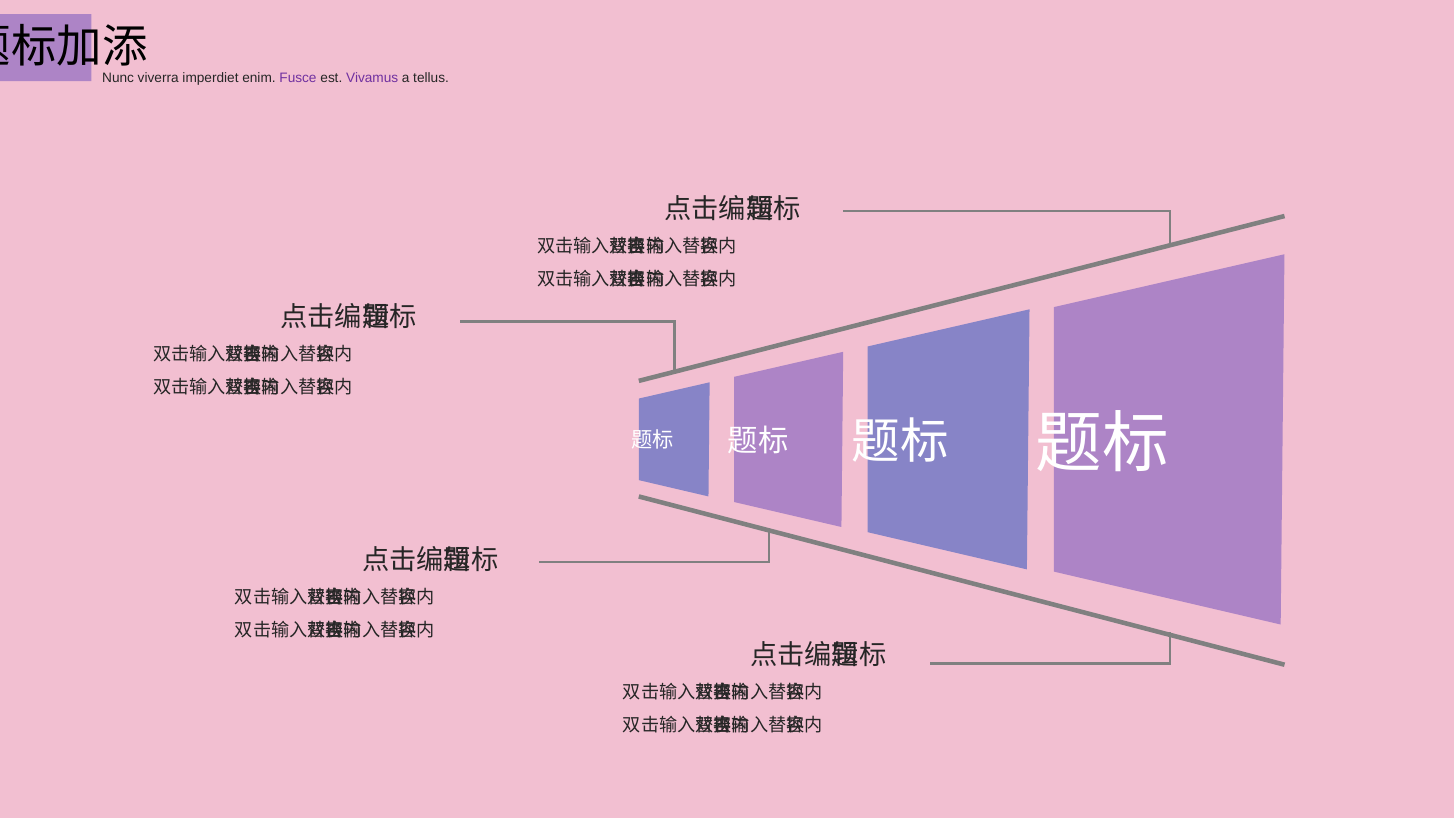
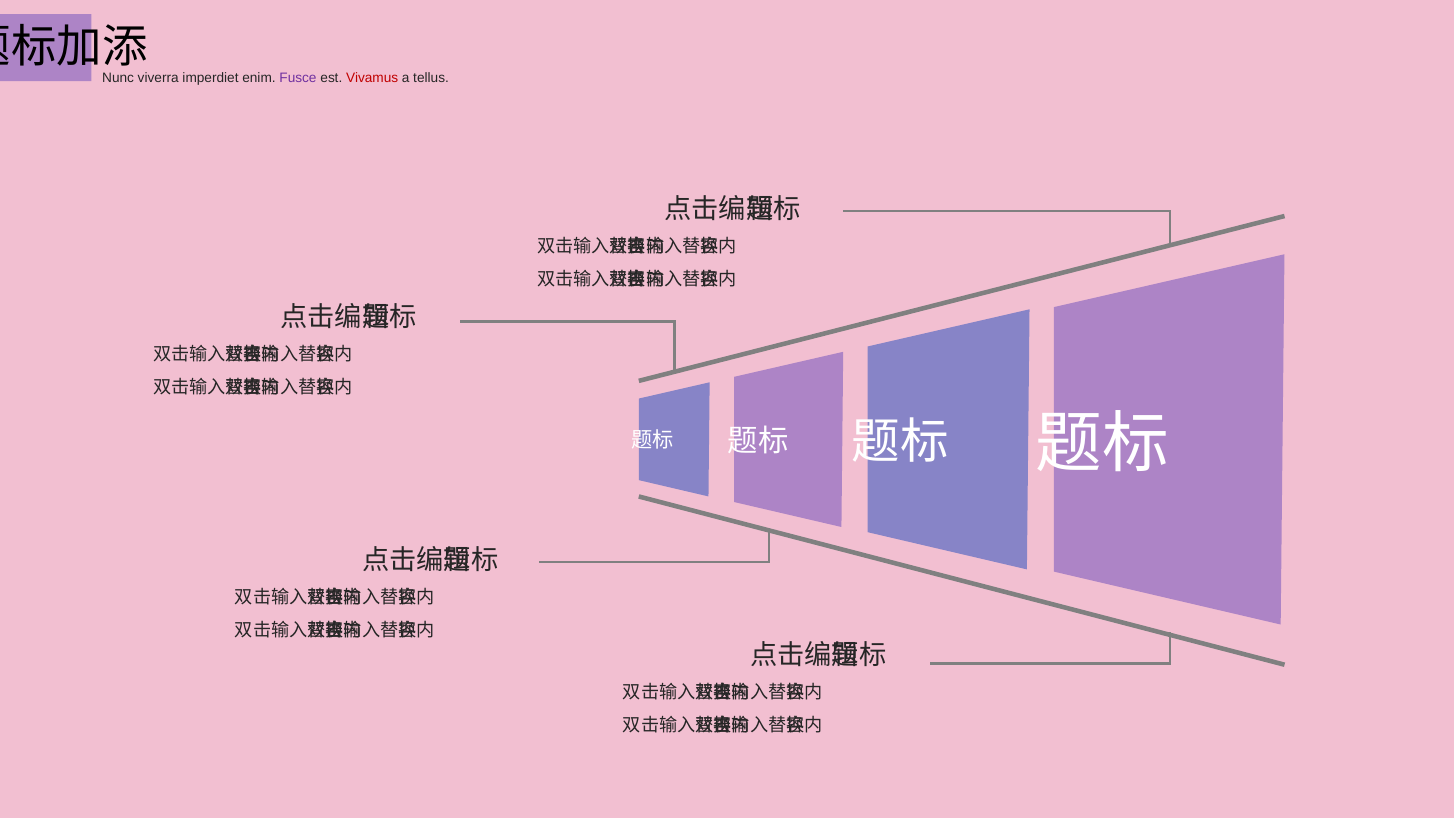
Vivamus colour: purple -> red (372, 78)
